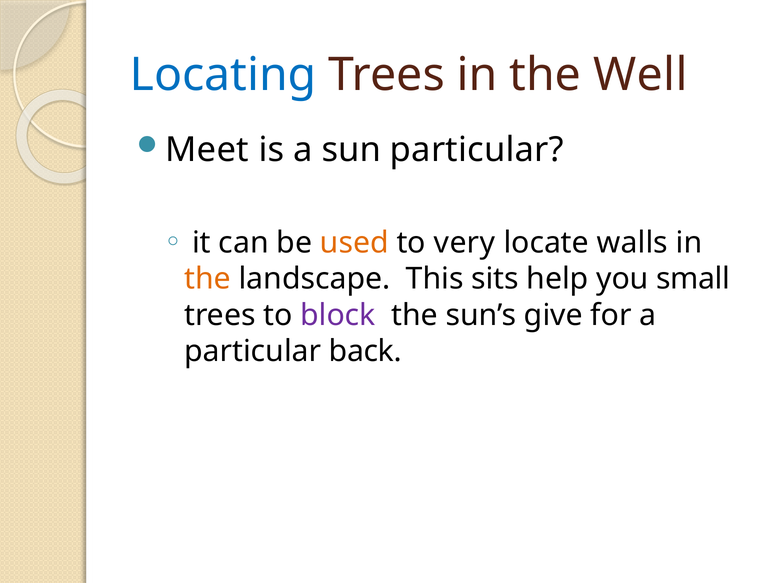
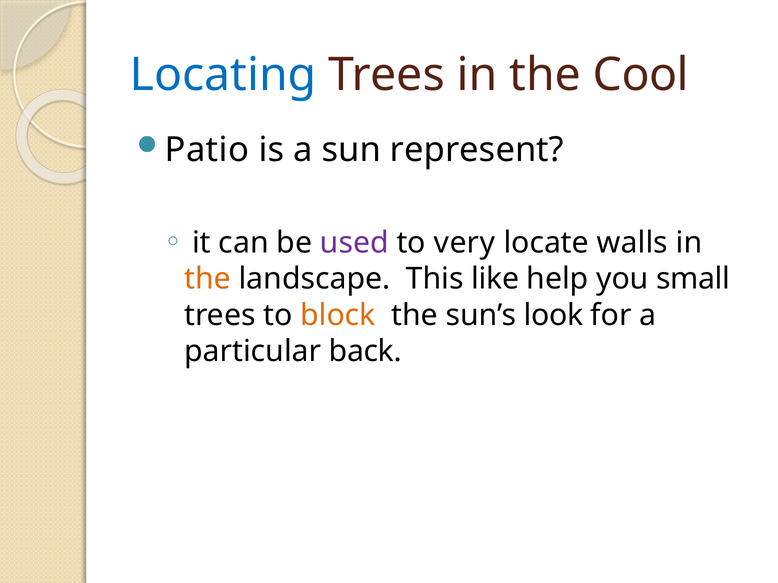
Well: Well -> Cool (641, 75)
Meet: Meet -> Patio (207, 150)
sun particular: particular -> represent (477, 150)
used colour: orange -> purple (354, 243)
sits: sits -> like (495, 279)
block colour: purple -> orange (338, 315)
give: give -> look (553, 315)
